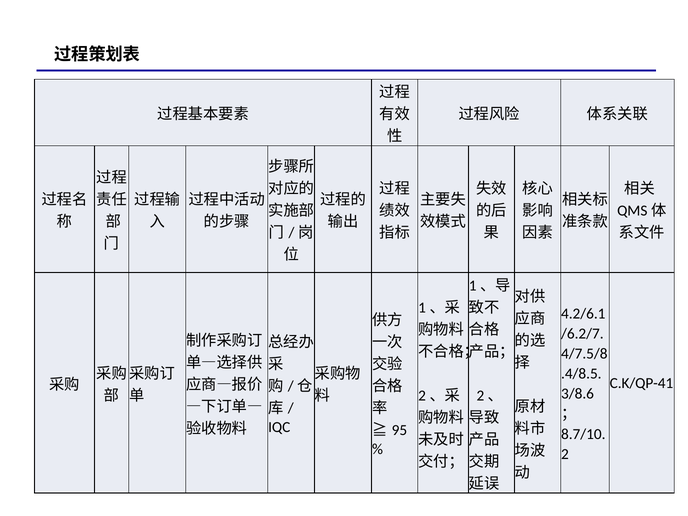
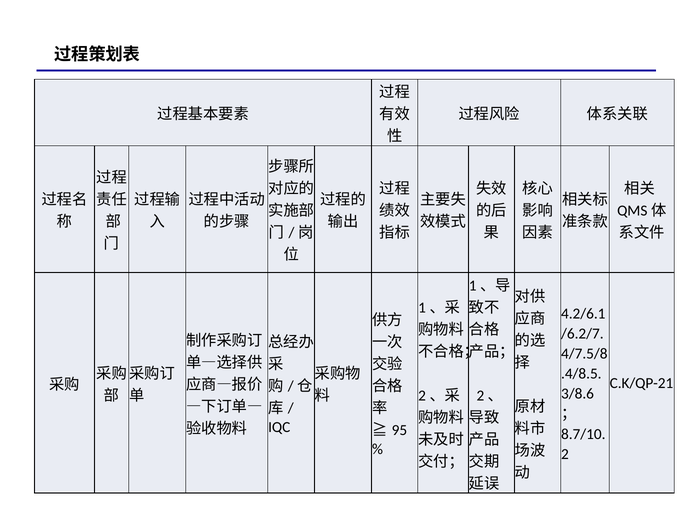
C.K/QP-41: C.K/QP-41 -> C.K/QP-21 (641, 383)
